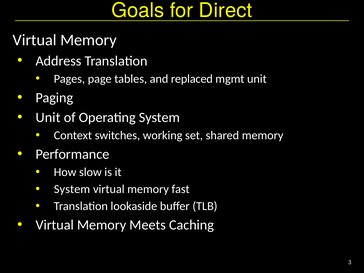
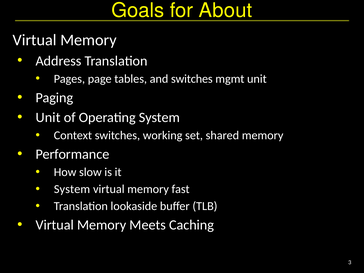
Direct: Direct -> About (226, 11)
and replaced: replaced -> switches (192, 79)
